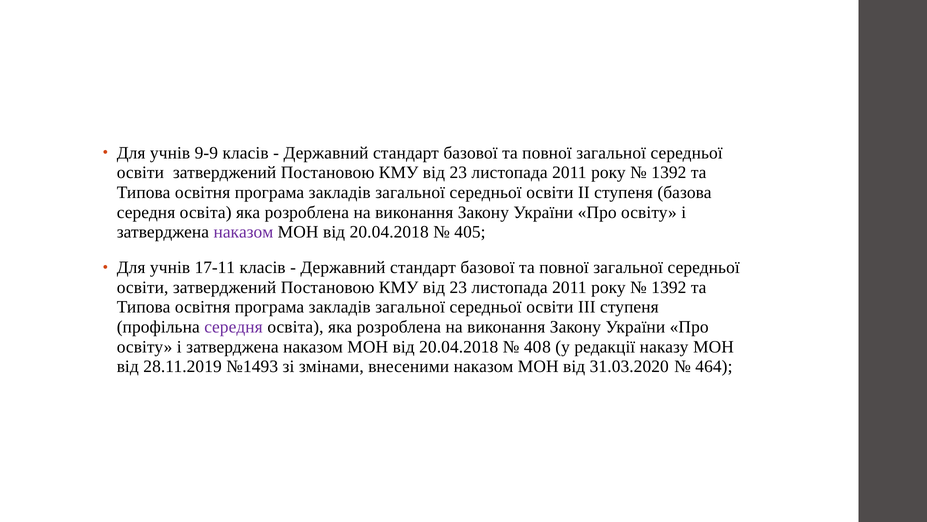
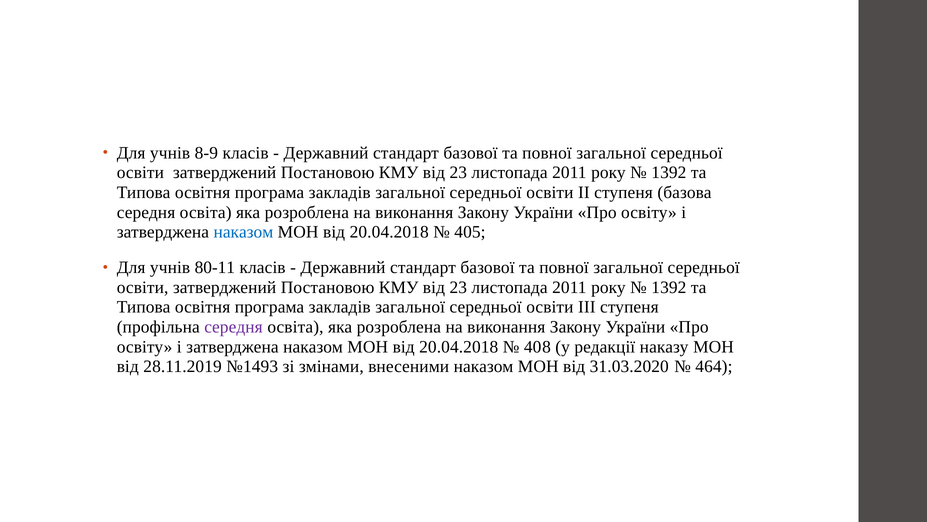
9-9: 9-9 -> 8-9 (206, 153)
наказом colour: purple -> blue (243, 232)
17-11: 17-11 -> 80-11 (215, 267)
